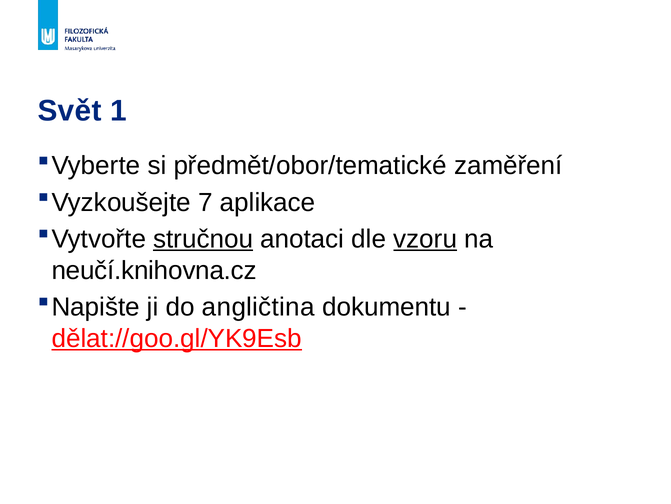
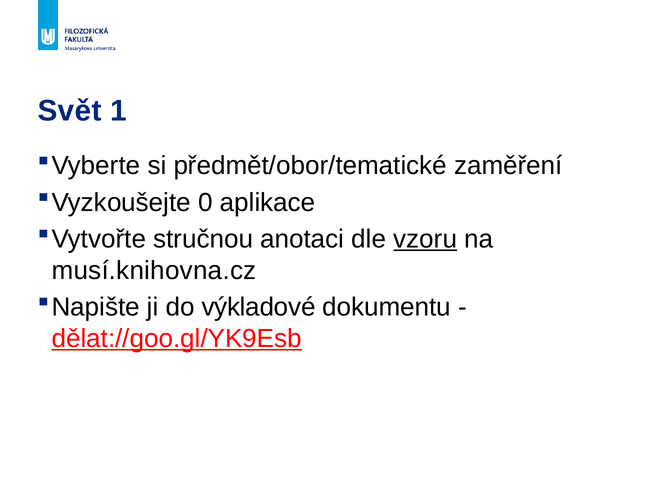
7: 7 -> 0 (205, 202)
stručnou underline: present -> none (203, 239)
neučí.knihovna.cz: neučí.knihovna.cz -> musí.knihovna.cz (154, 270)
angličtina: angličtina -> výkladové (259, 307)
